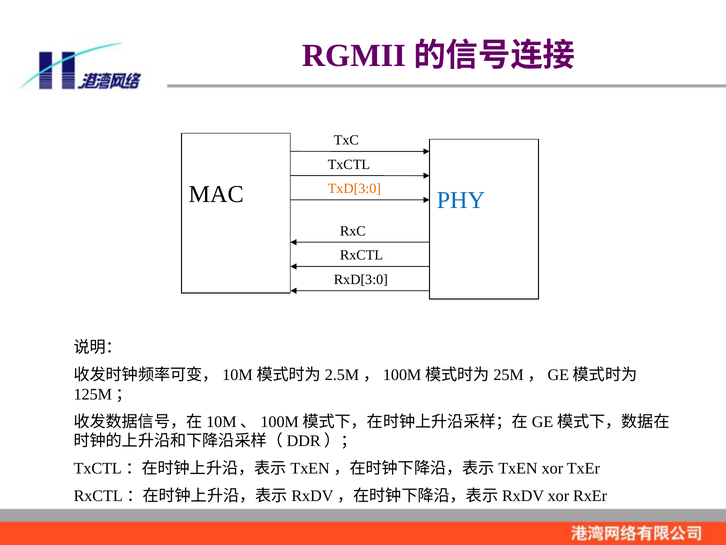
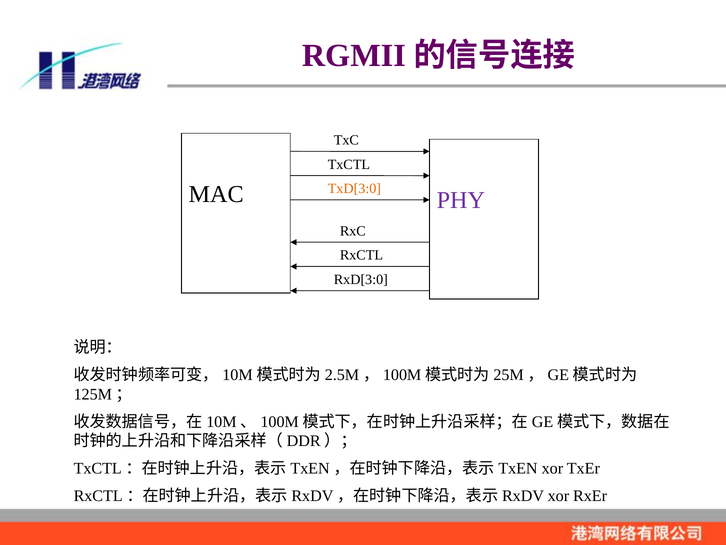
PHY colour: blue -> purple (461, 200)
